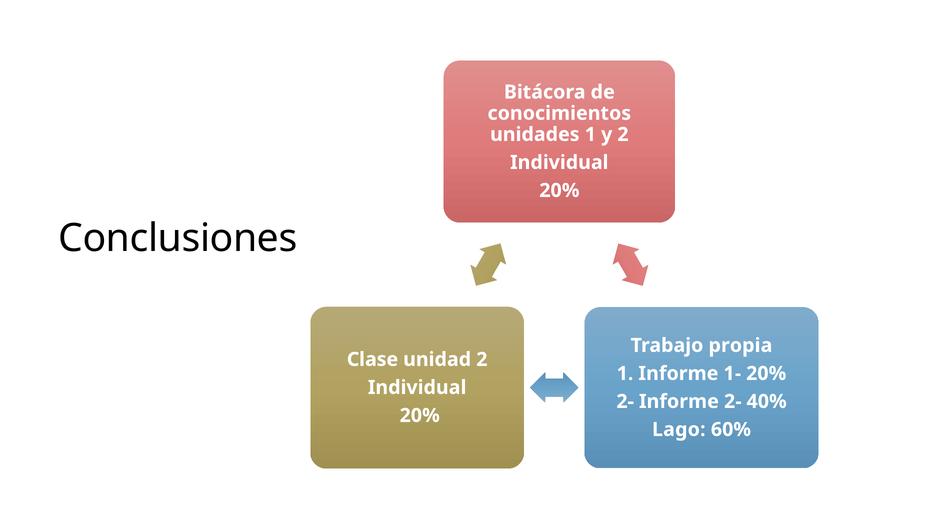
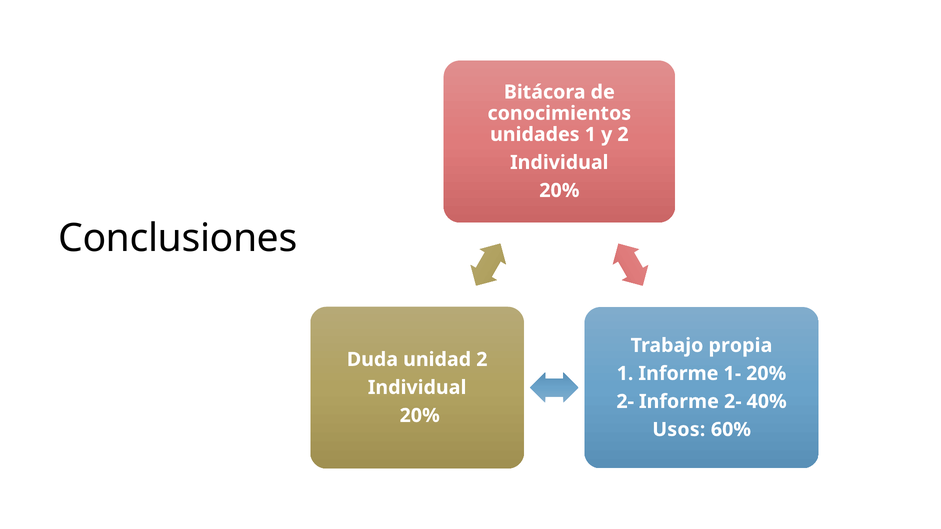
Clase: Clase -> Duda (372, 360)
Lago: Lago -> Usos (679, 430)
